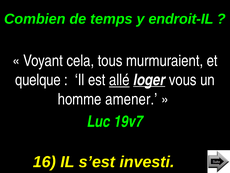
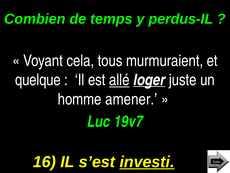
endroit-IL: endroit-IL -> perdus-IL (181, 19)
vous: vous -> juste (183, 80)
investi underline: none -> present (147, 161)
